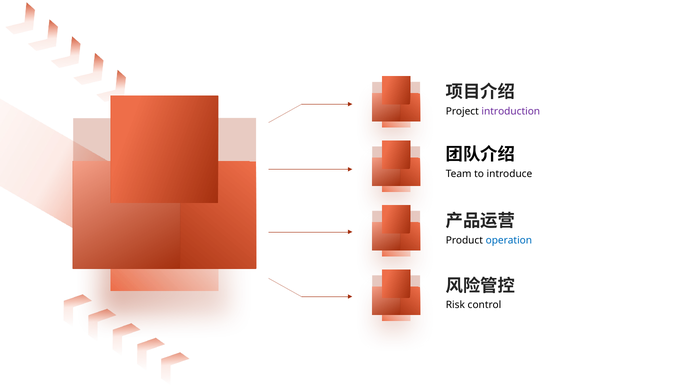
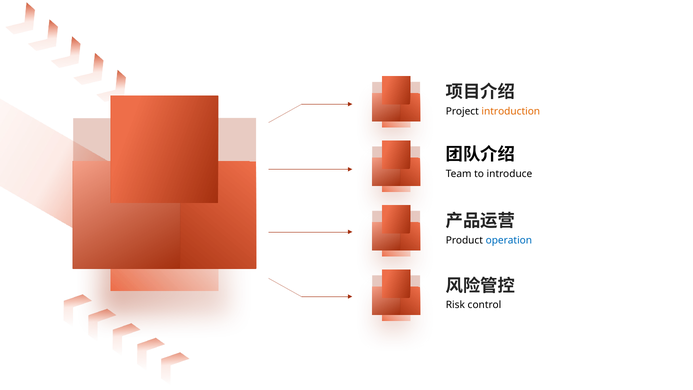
introduction colour: purple -> orange (511, 111)
